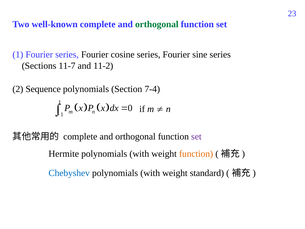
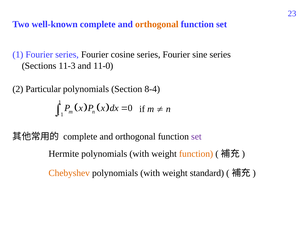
orthogonal colour: green -> orange (157, 24)
11-7: 11-7 -> 11-3 (67, 66)
11-2: 11-2 -> 11-0 (103, 66)
Sequence: Sequence -> Particular (43, 89)
7-4: 7-4 -> 8-4 (152, 89)
Chebyshev colour: blue -> orange (69, 173)
